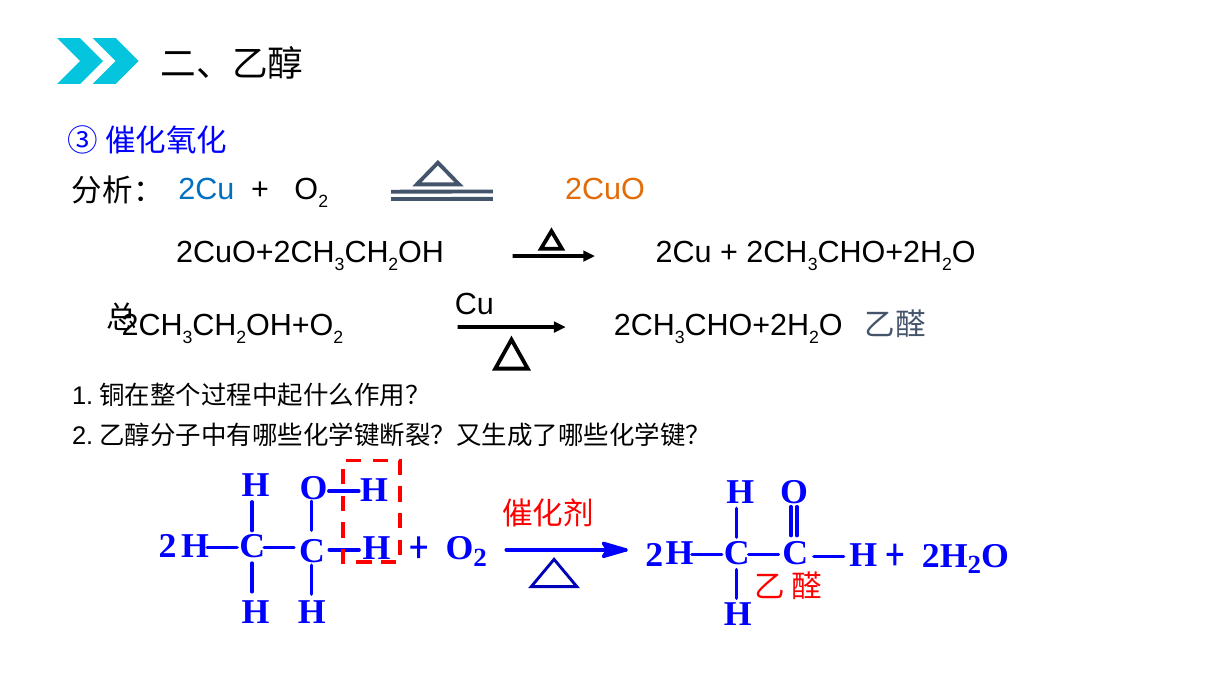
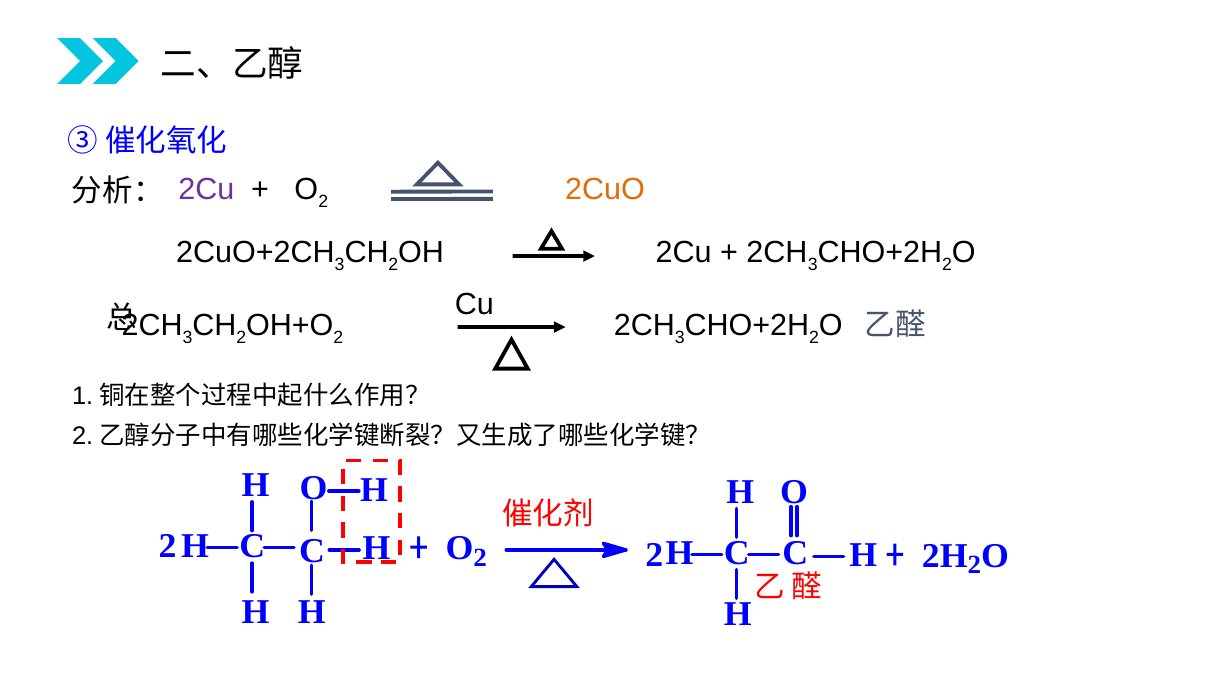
2Cu colour: blue -> purple (206, 189)
